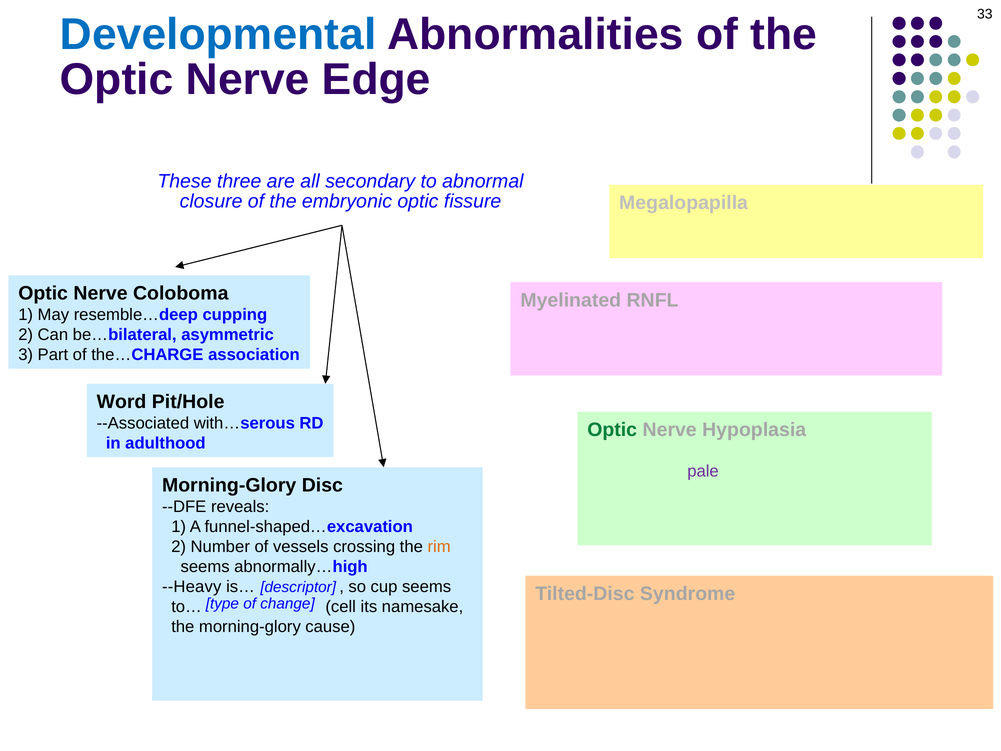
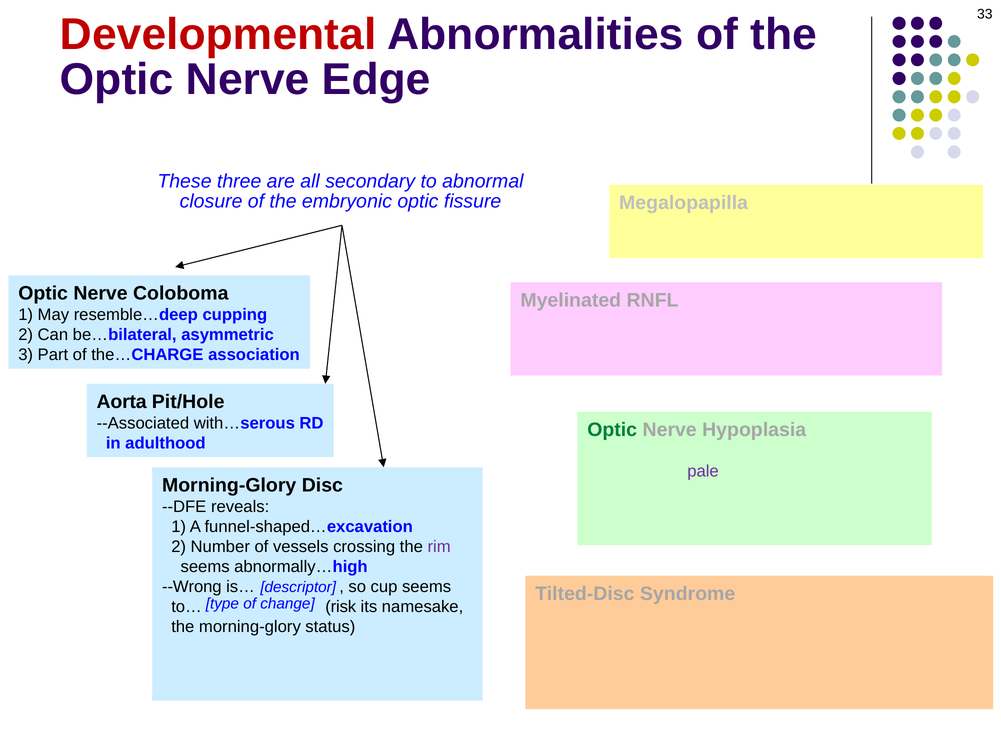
Developmental colour: blue -> red (218, 34)
Word: Word -> Aorta (122, 402)
rim colour: orange -> purple (439, 547)
--Heavy: --Heavy -> --Wrong (192, 587)
cell: cell -> risk (341, 607)
cause: cause -> status (330, 627)
